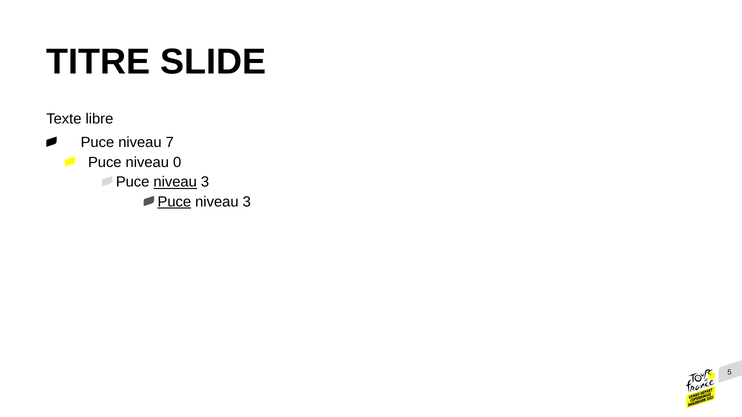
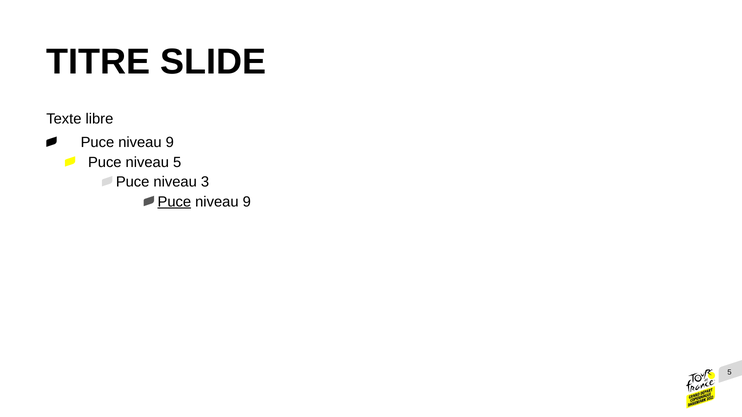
7: 7 -> 9 (170, 143)
niveau 0: 0 -> 5 (177, 162)
niveau underline: present -> none (175, 182)
3: 3 -> 9 (247, 202)
